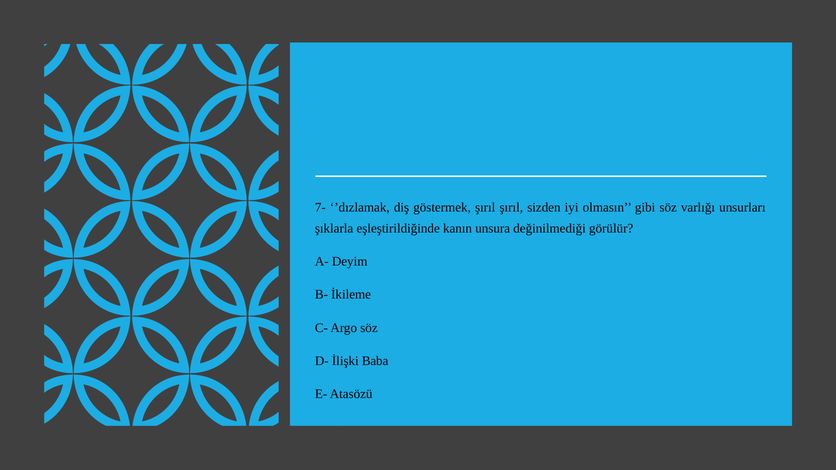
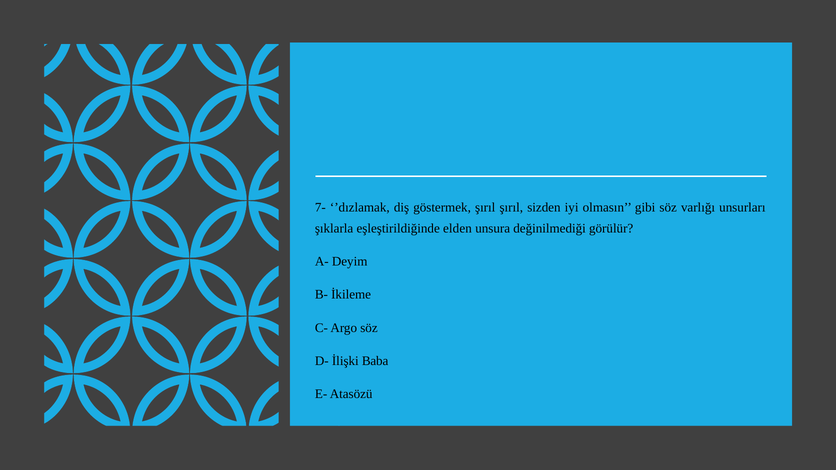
kanın: kanın -> elden (457, 228)
